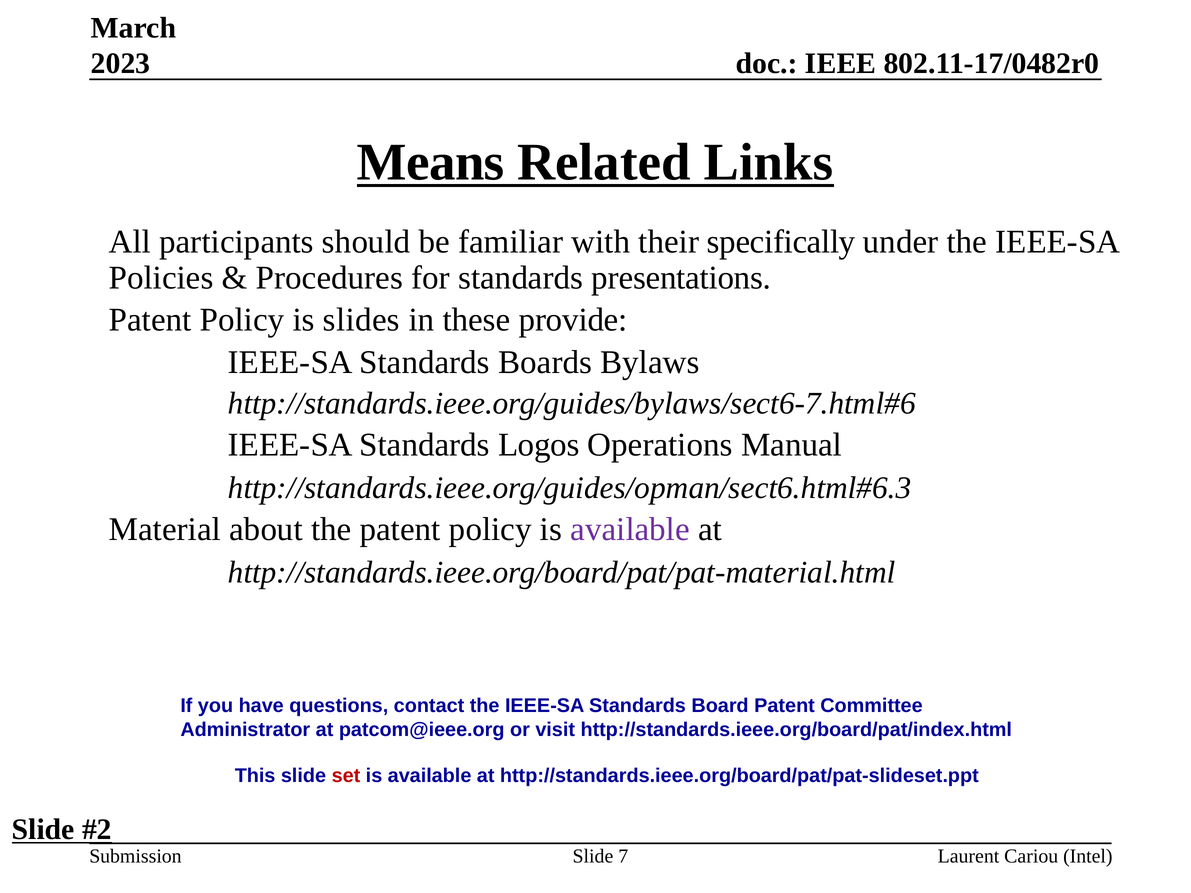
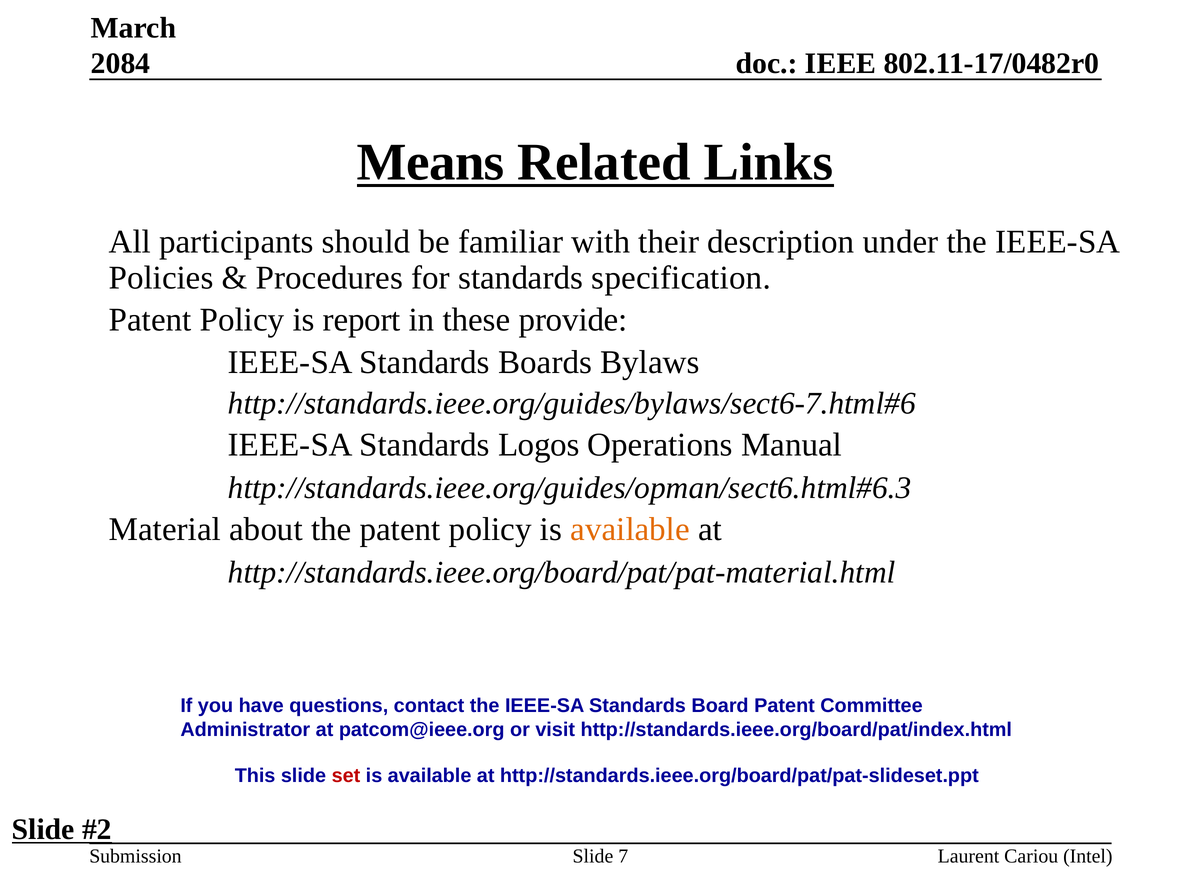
2023: 2023 -> 2084 (121, 64)
specifically: specifically -> description (781, 242)
presentations: presentations -> specification (681, 278)
slides: slides -> report (362, 320)
available colour: purple -> orange (630, 530)
